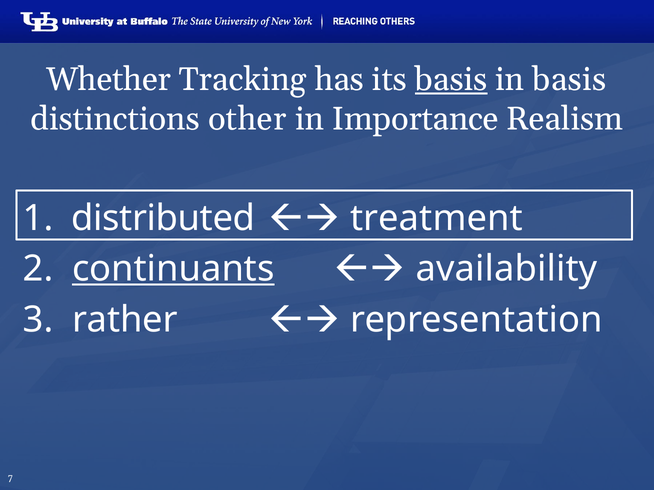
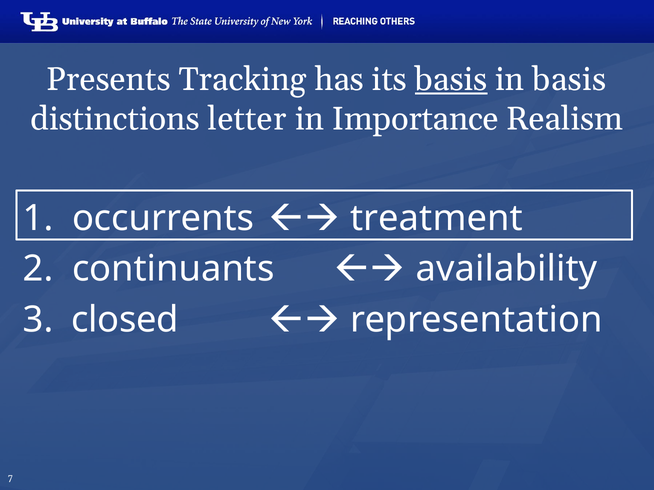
Whether: Whether -> Presents (108, 80)
other: other -> letter (247, 119)
distributed: distributed -> occurrents (163, 218)
continuants underline: present -> none (173, 269)
rather: rather -> closed (125, 320)
